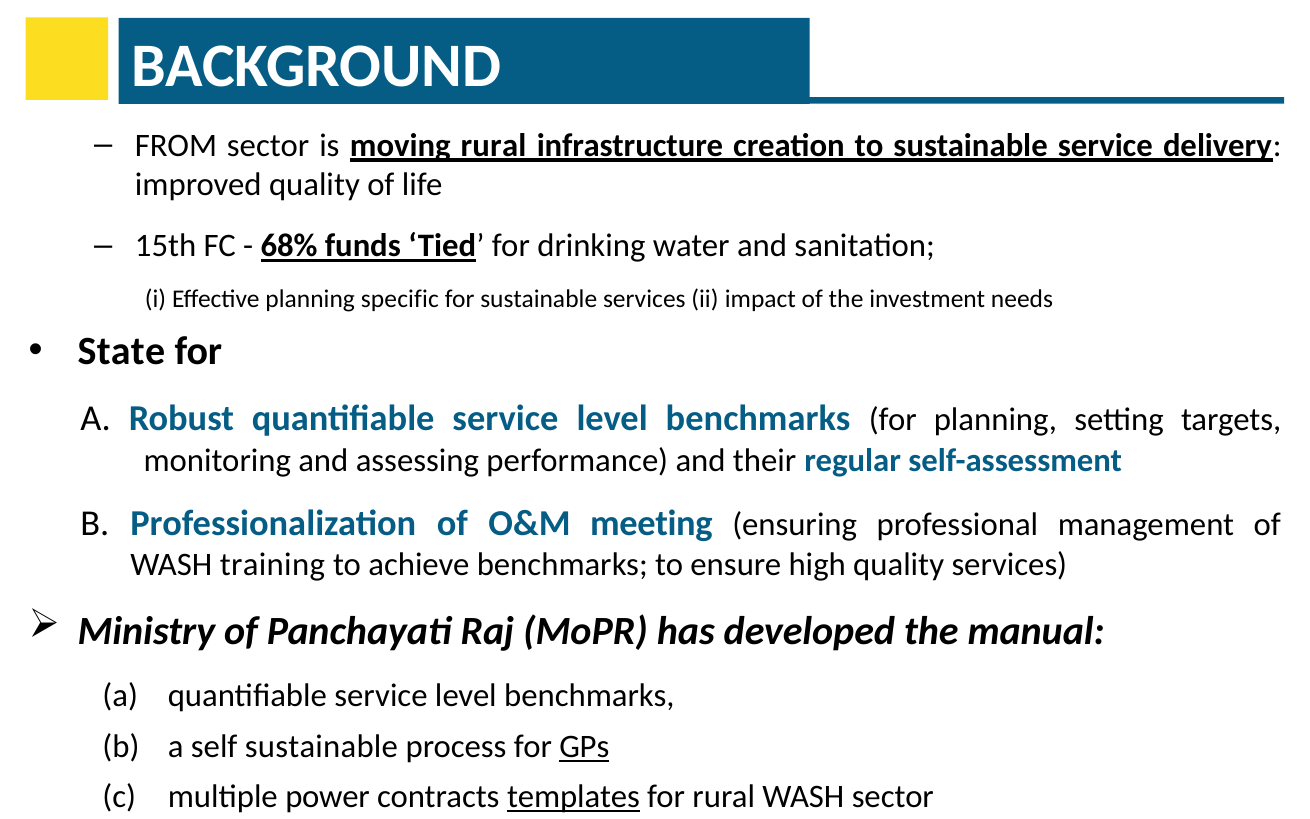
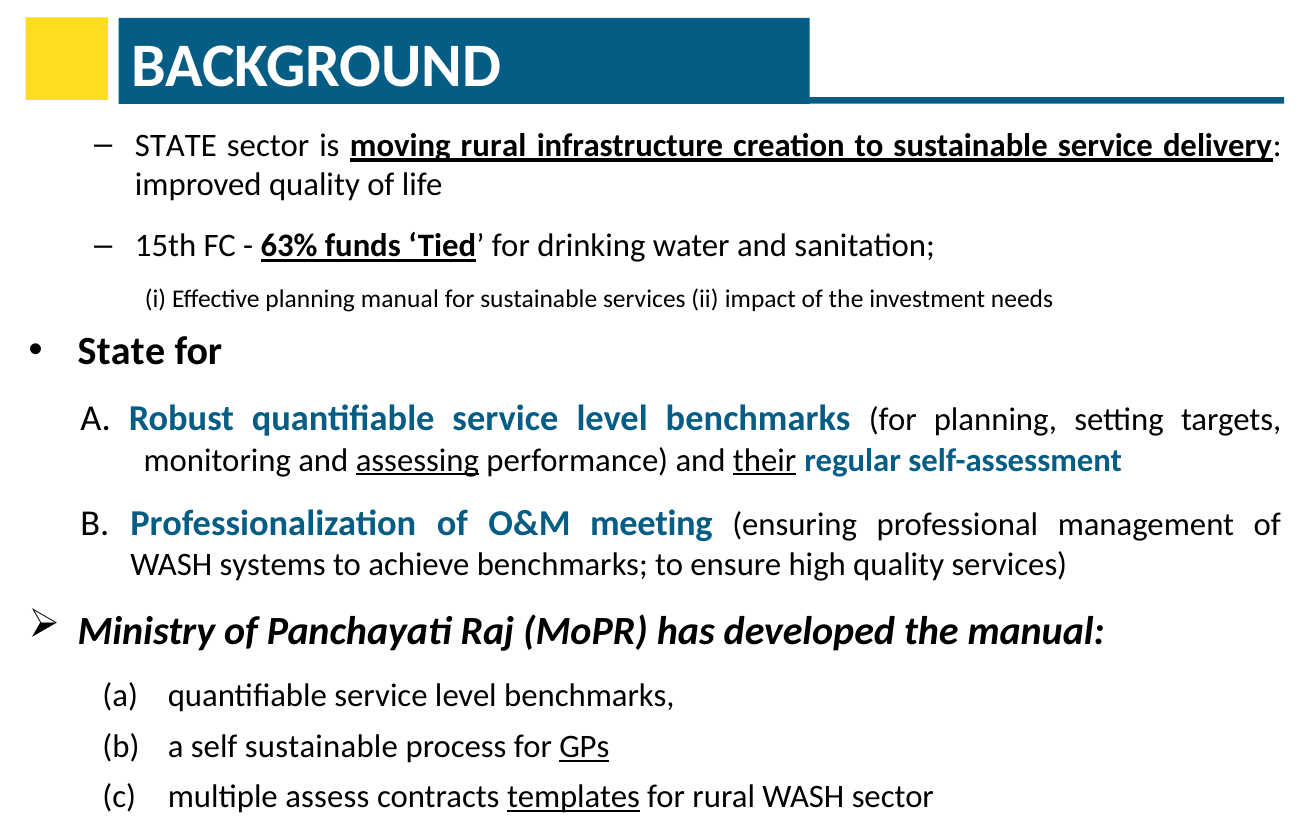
FROM: FROM -> STATE (176, 146)
68%: 68% -> 63% (289, 246)
planning specific: specific -> manual (400, 299)
assessing underline: none -> present (417, 460)
their underline: none -> present (765, 460)
training: training -> systems (273, 565)
power: power -> assess (327, 796)
